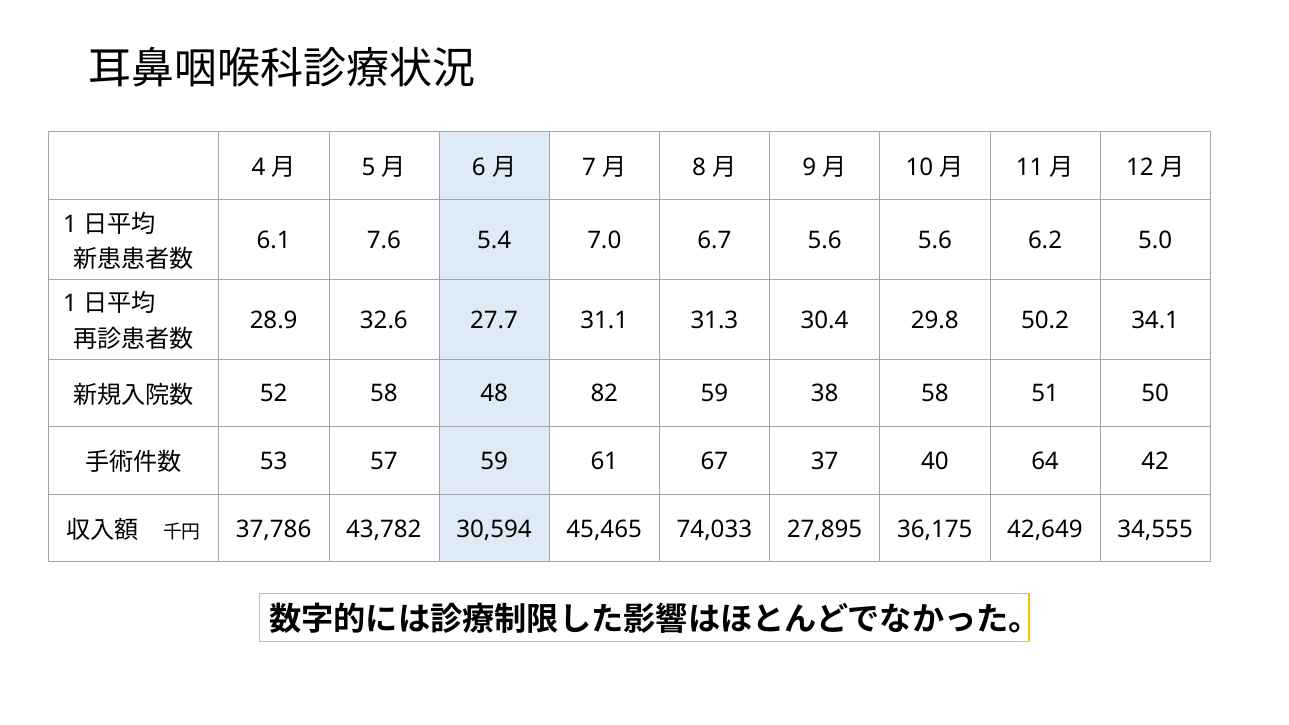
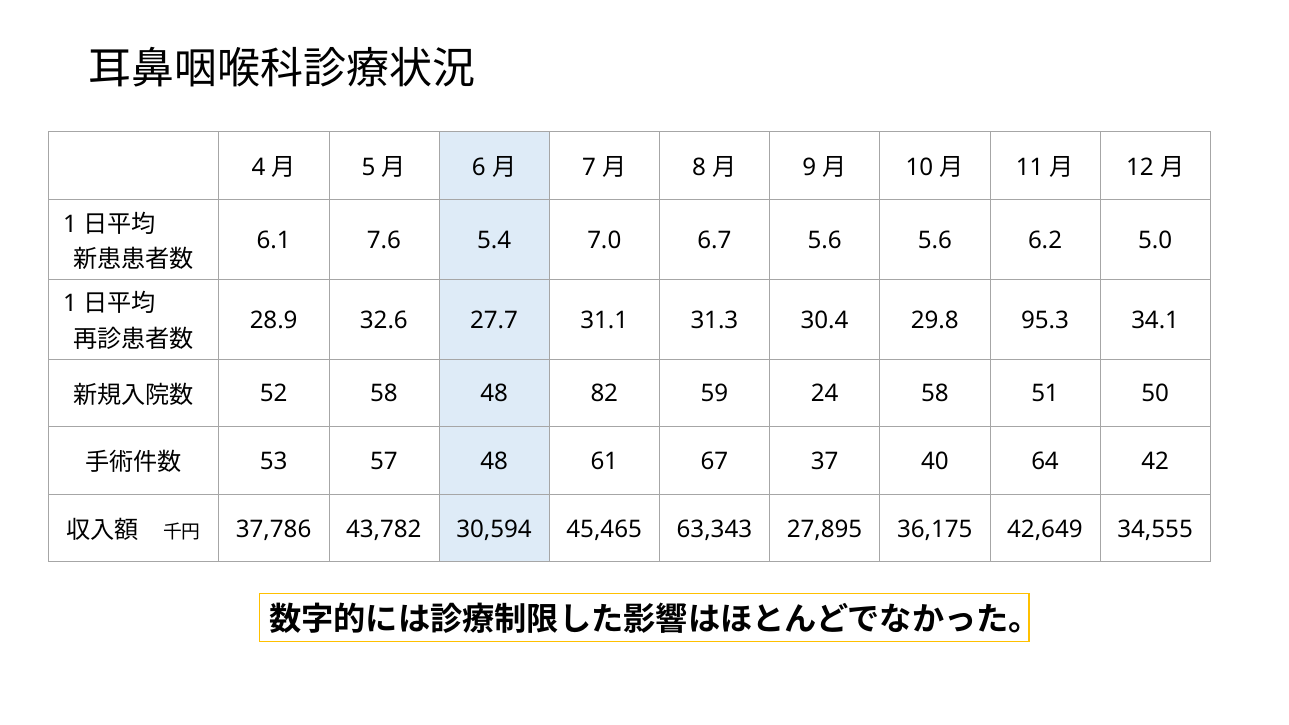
50.2: 50.2 -> 95.3 (1045, 320)
38: 38 -> 24 (825, 394)
57 59: 59 -> 48 (494, 462)
74,033: 74,033 -> 63,343 (714, 529)
